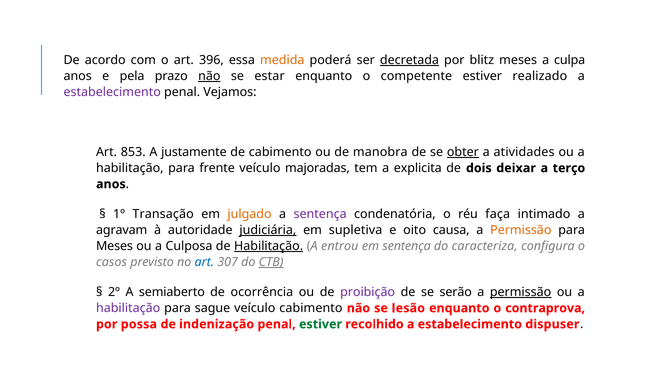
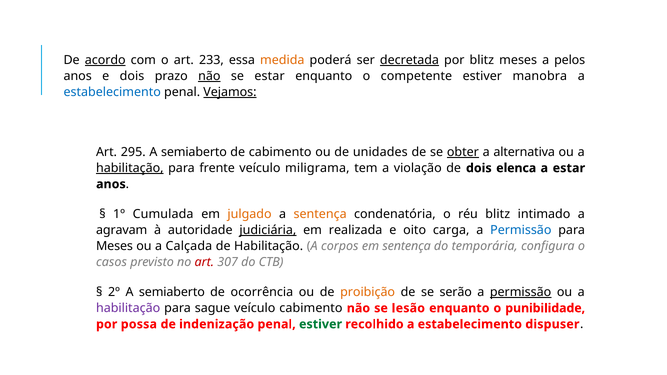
acordo underline: none -> present (105, 60)
396: 396 -> 233 (211, 60)
culpa: culpa -> pelos (570, 60)
e pela: pela -> dois (132, 76)
realizado: realizado -> manobra (540, 76)
estabelecimento colour: purple -> blue (112, 92)
Vejamos underline: none -> present (230, 92)
853: 853 -> 295 (133, 152)
justamente: justamente -> semiaberto (194, 152)
manobra: manobra -> unidades (380, 152)
atividades: atividades -> alternativa (524, 152)
habilitação underline: none -> present (130, 168)
majoradas: majoradas -> miligrama (317, 168)
explicita: explicita -> violação (418, 168)
deixar: deixar -> elenca (516, 168)
a terço: terço -> estar (569, 168)
Transação: Transação -> Cumulada (163, 214)
sentença colour: purple -> orange (320, 214)
réu faça: faça -> blitz (498, 214)
supletiva: supletiva -> realizada (356, 230)
causa: causa -> carga (451, 230)
Permissão colour: orange -> blue (521, 230)
Culposa: Culposa -> Calçada (189, 246)
Habilitação underline: present -> none (269, 246)
entrou: entrou -> corpos (340, 246)
caracteriza: caracteriza -> temporária (485, 246)
art colour: blue -> red (204, 262)
CTB underline: present -> none (271, 262)
proibição colour: purple -> orange (368, 292)
contraprova: contraprova -> punibilidade (545, 308)
